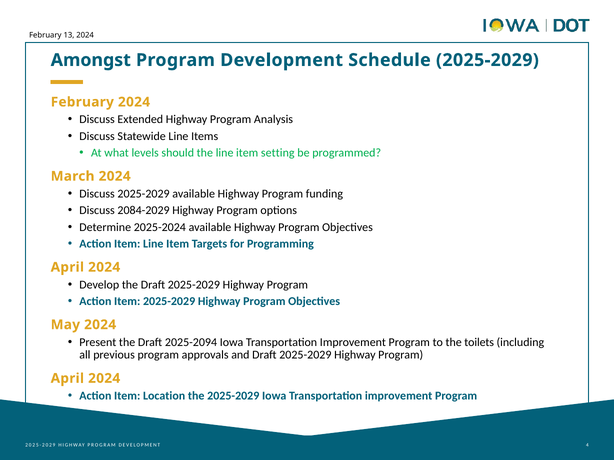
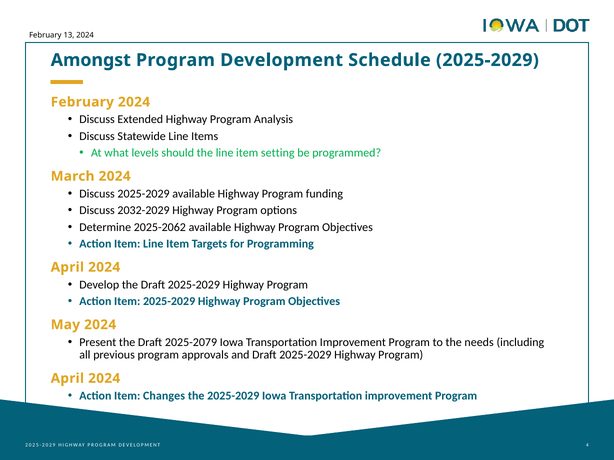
2084-2029: 2084-2029 -> 2032-2029 (144, 211)
2025-2024: 2025-2024 -> 2025-2062 (160, 227)
2025-2094: 2025-2094 -> 2025-2079 (191, 342)
toilets: toilets -> needs (479, 342)
Location: Location -> Changes (164, 396)
